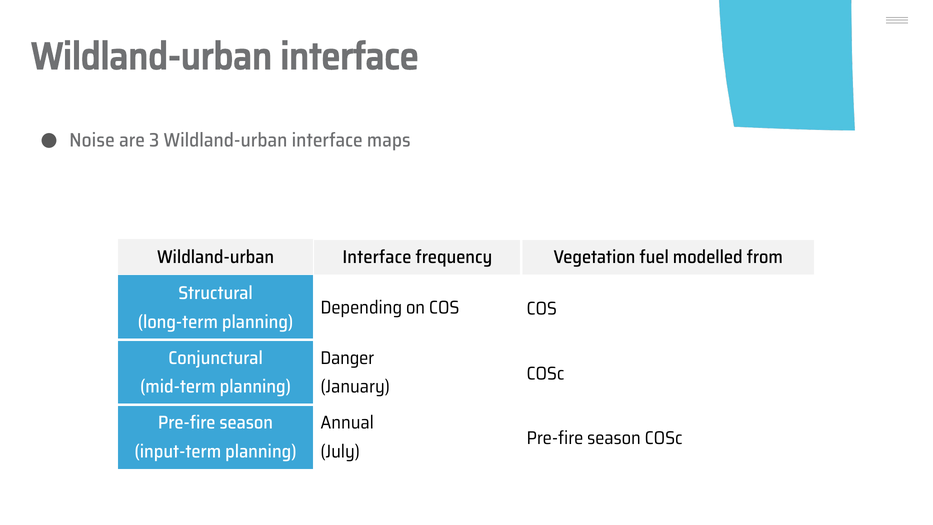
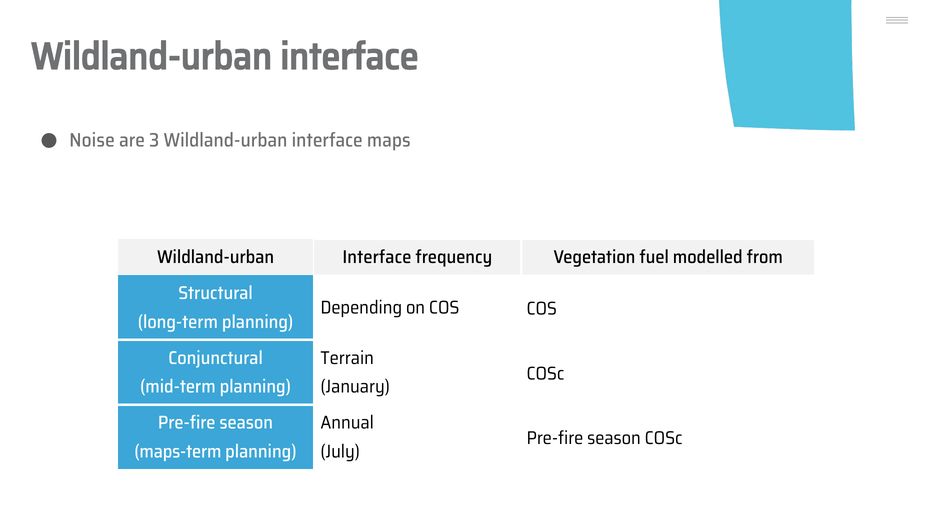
Danger: Danger -> Terrain (347, 358)
input-term: input-term -> maps-term (178, 452)
